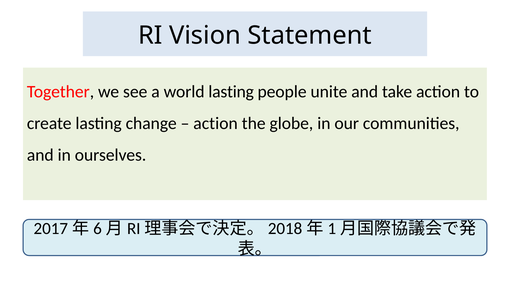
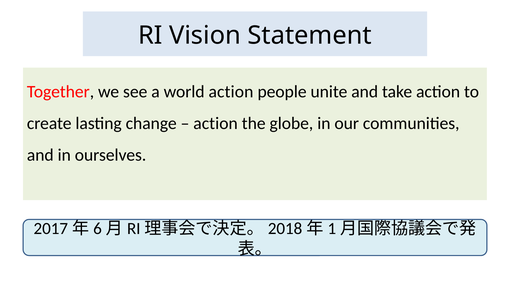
world lasting: lasting -> action (231, 92)
